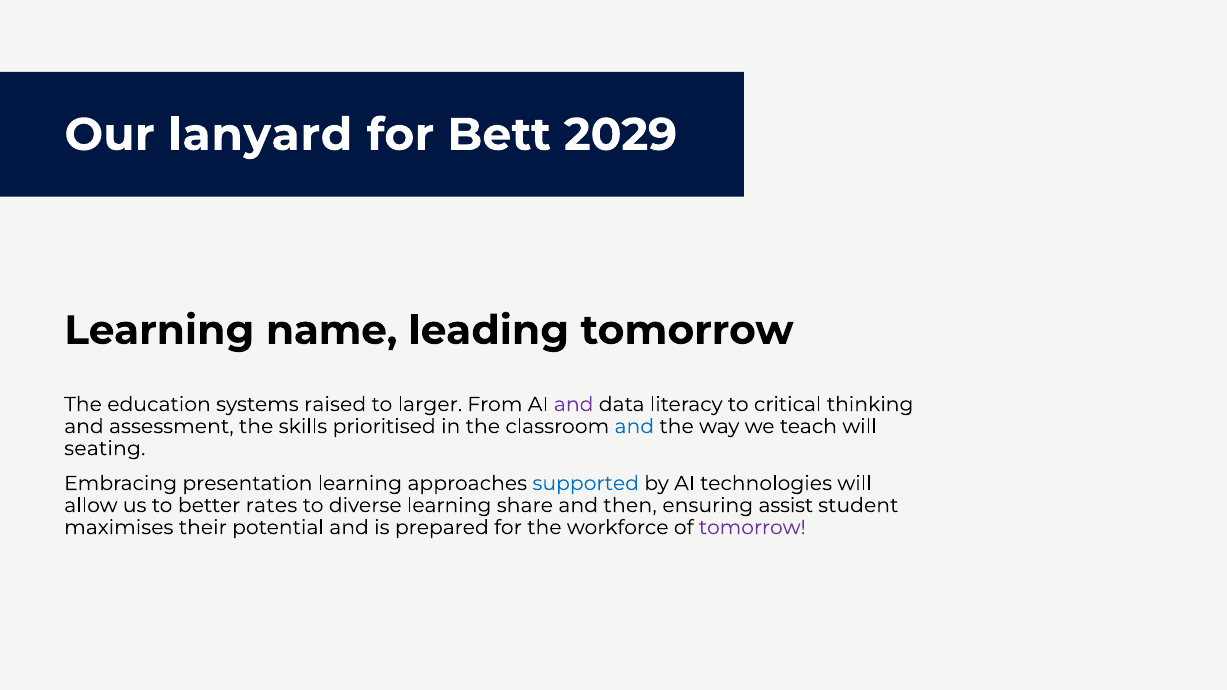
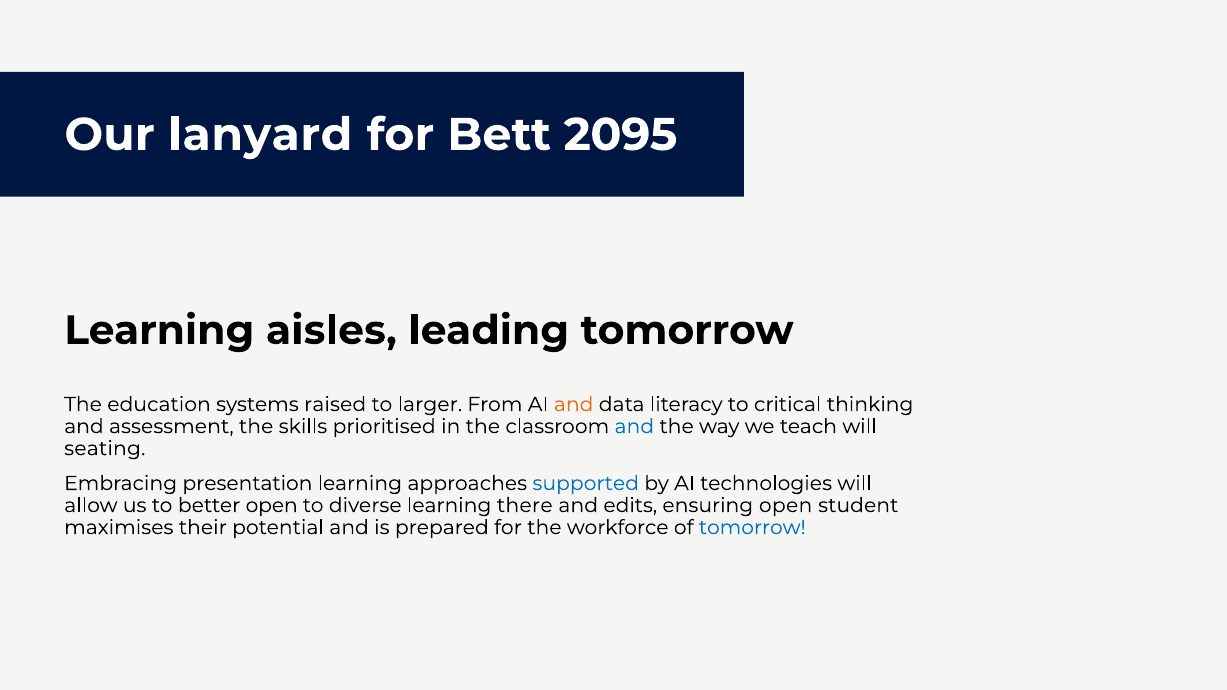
2029: 2029 -> 2095 (620, 135)
name: name -> aisles (331, 330)
and colour: purple -> orange (574, 404)
better rates: rates -> open (272, 506)
share: share -> there (525, 506)
then: then -> edits (630, 506)
ensuring assist: assist -> open (786, 506)
tomorrow colour: purple -> blue (752, 528)
